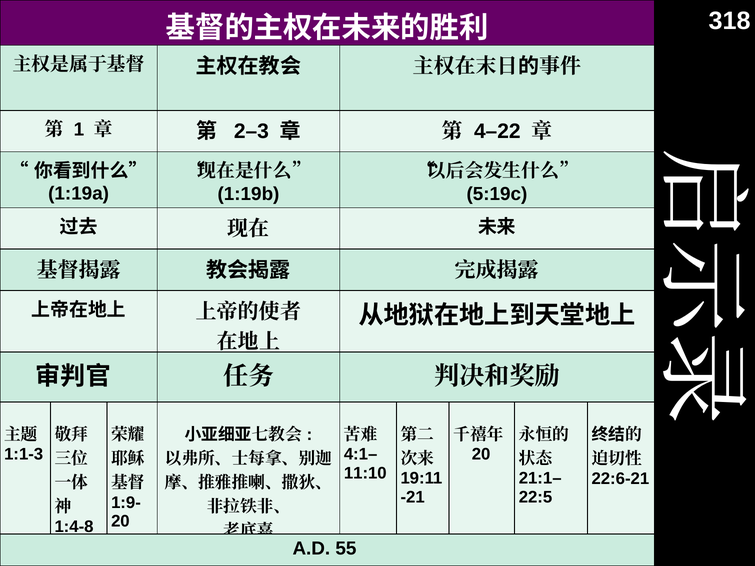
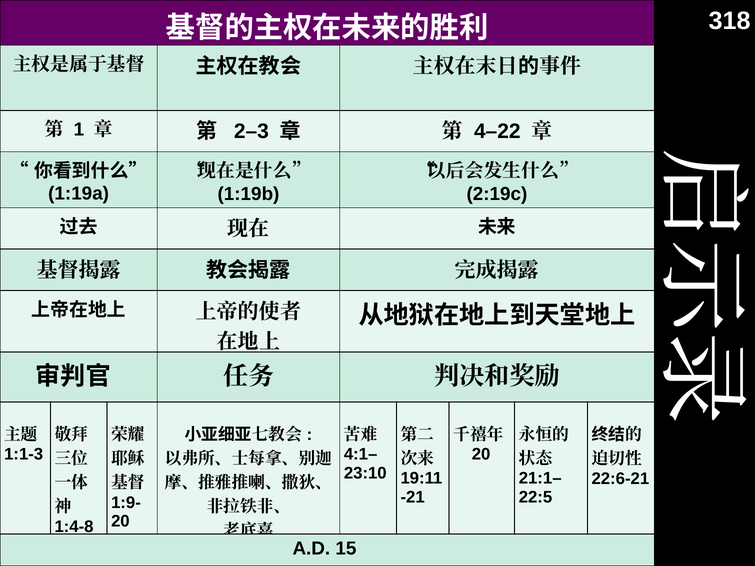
5:19c: 5:19c -> 2:19c (497, 194)
11:10: 11:10 -> 23:10 (365, 473)
55: 55 -> 15 (346, 549)
